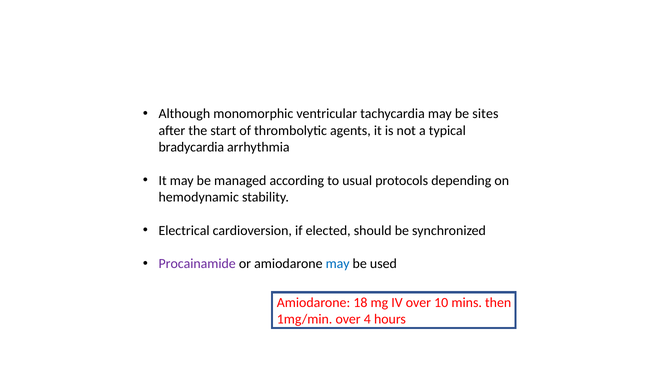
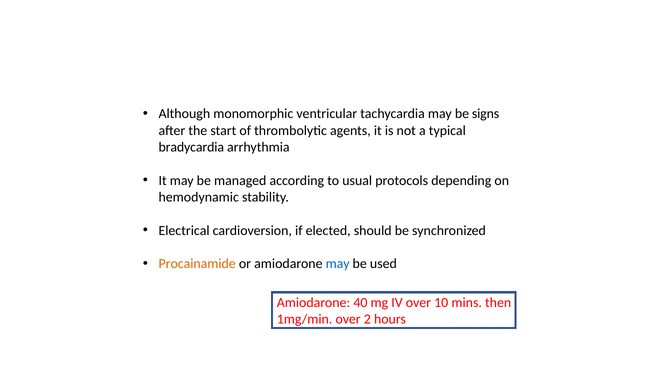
sites: sites -> signs (486, 114)
Procainamide colour: purple -> orange (197, 264)
18: 18 -> 40 (360, 302)
4: 4 -> 2 (367, 319)
